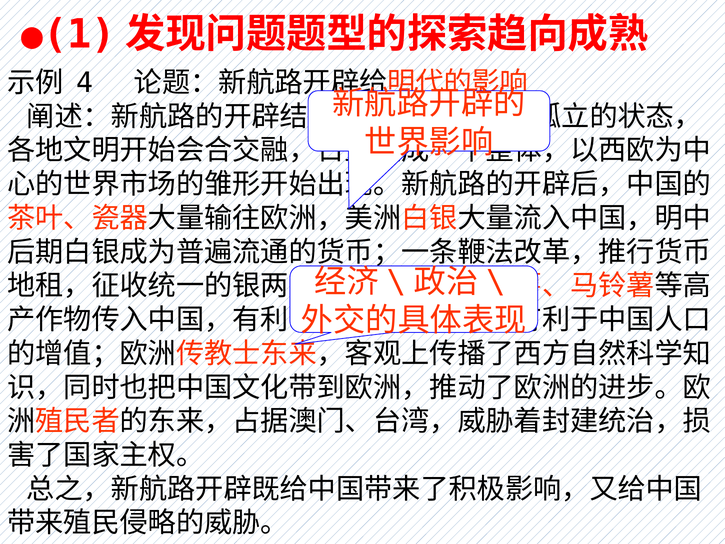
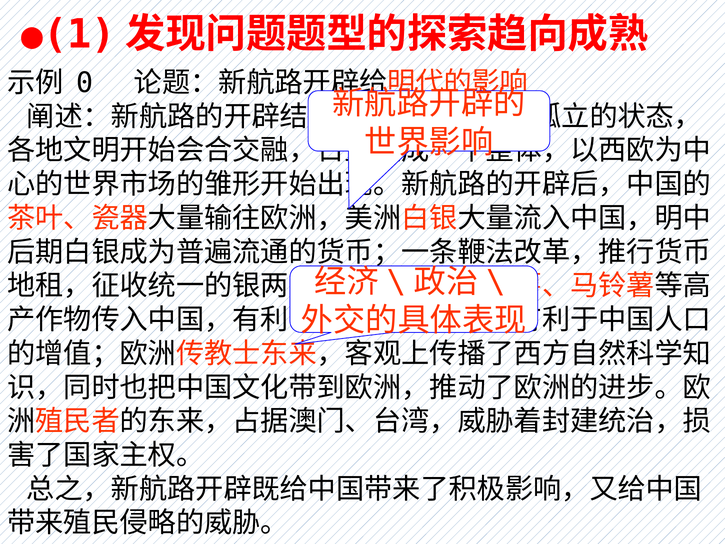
4: 4 -> 0 (85, 83)
